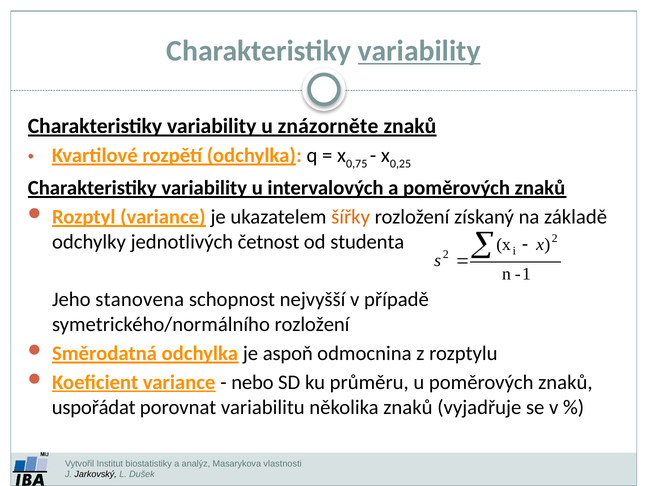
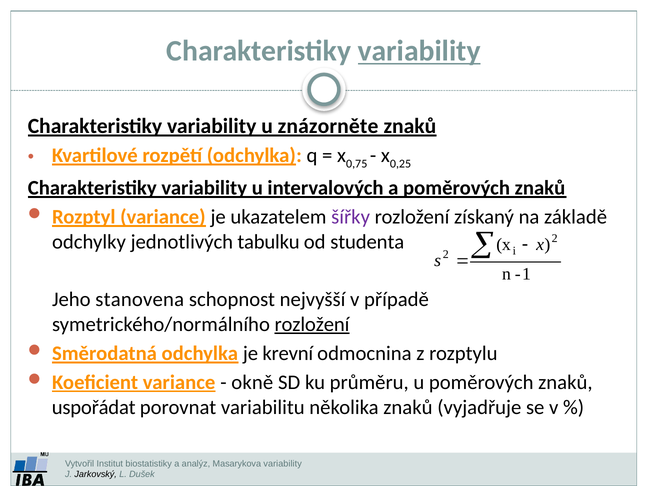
šířky colour: orange -> purple (351, 217)
četnost: četnost -> tabulku (269, 242)
rozložení underline: none -> present (312, 324)
aspoň: aspoň -> krevní (288, 353)
nebo: nebo -> okně (252, 382)
Masarykova vlastnosti: vlastnosti -> variability (283, 464)
